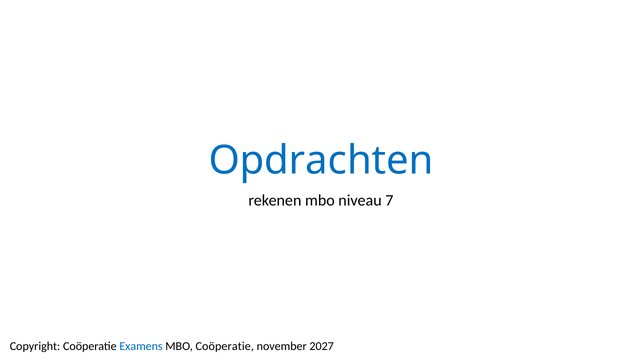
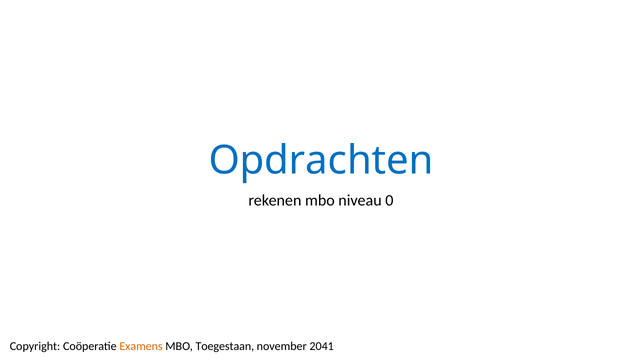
7: 7 -> 0 (389, 201)
Examens colour: blue -> orange (141, 346)
MBO Coöperatie: Coöperatie -> Toegestaan (225, 346)
2027: 2027 -> 2041 (322, 346)
